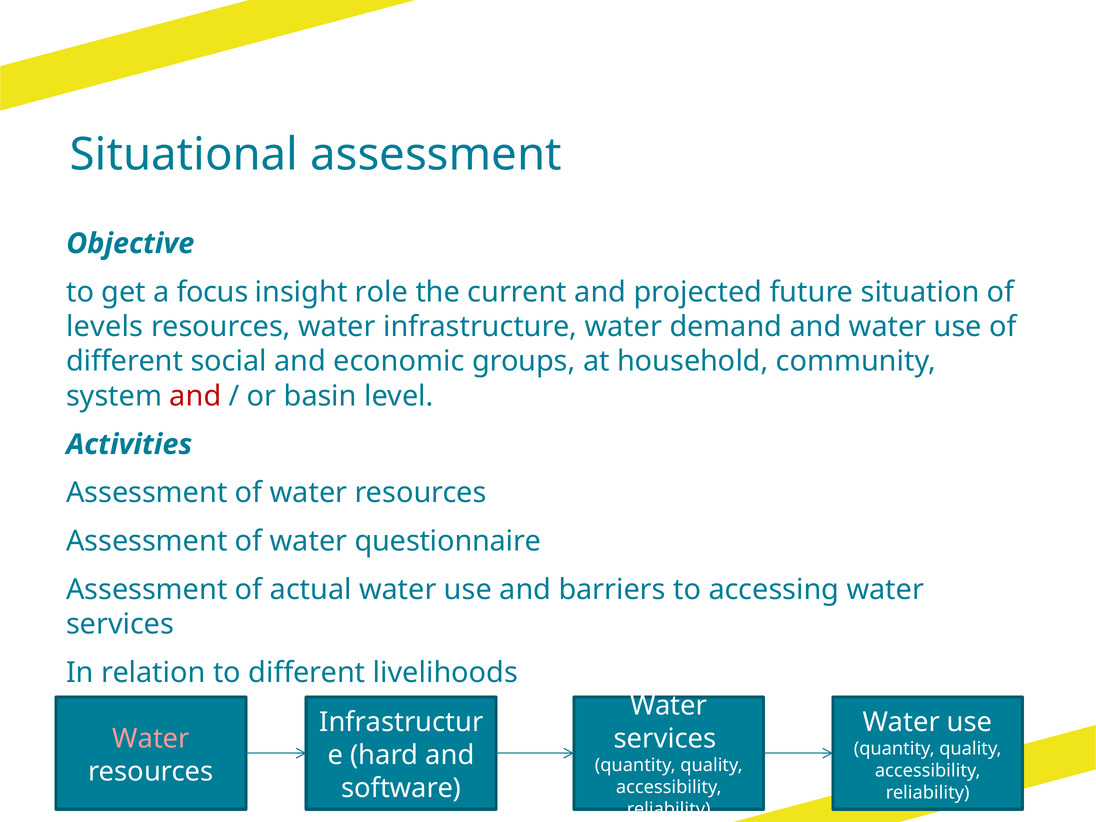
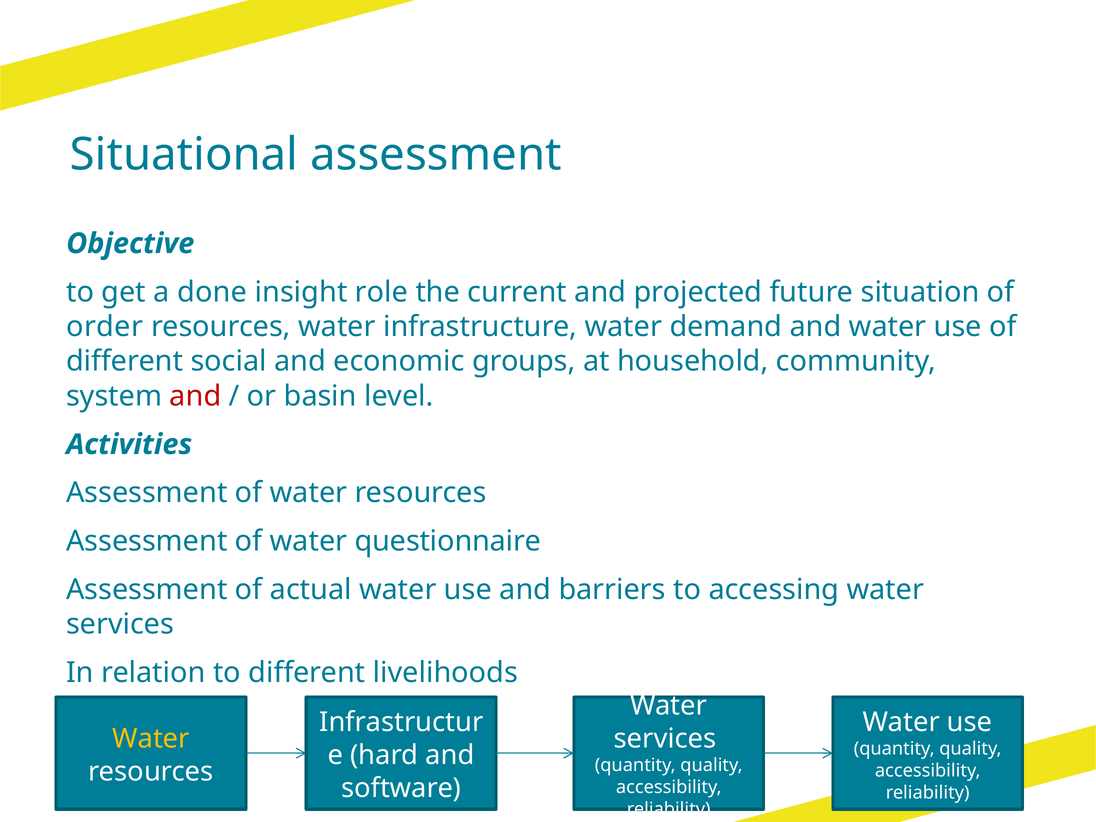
focus: focus -> done (212, 292)
levels: levels -> order (105, 327)
Water colour: pink -> yellow (151, 739)
